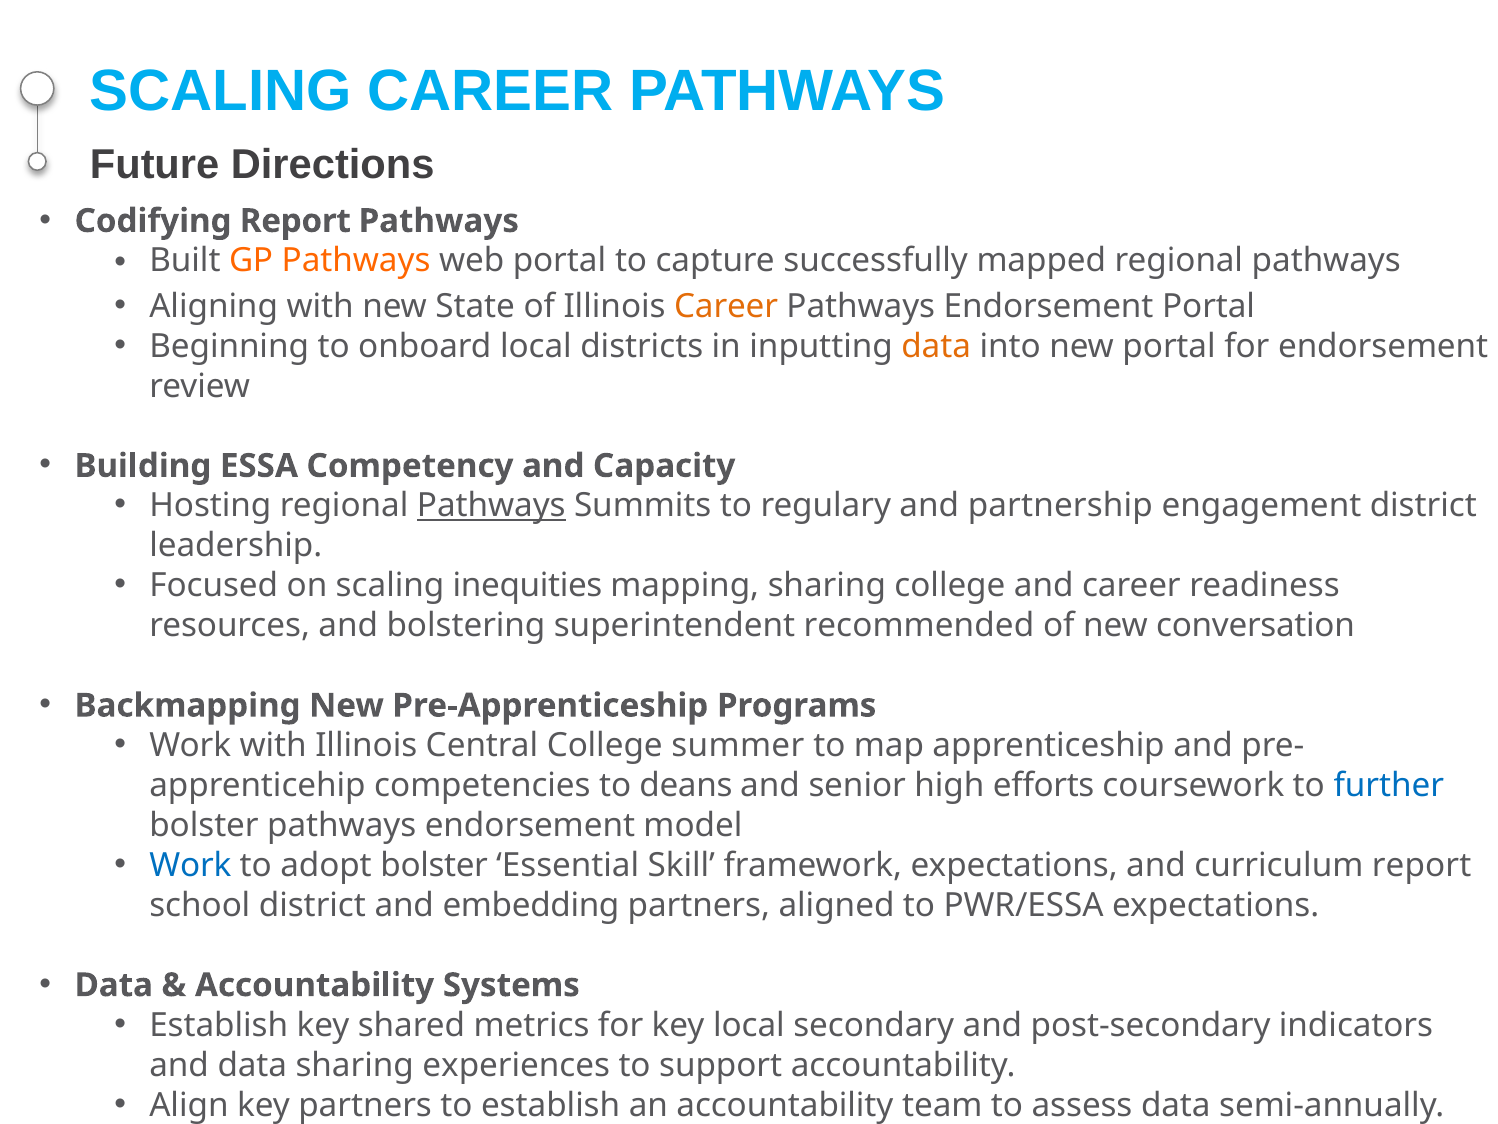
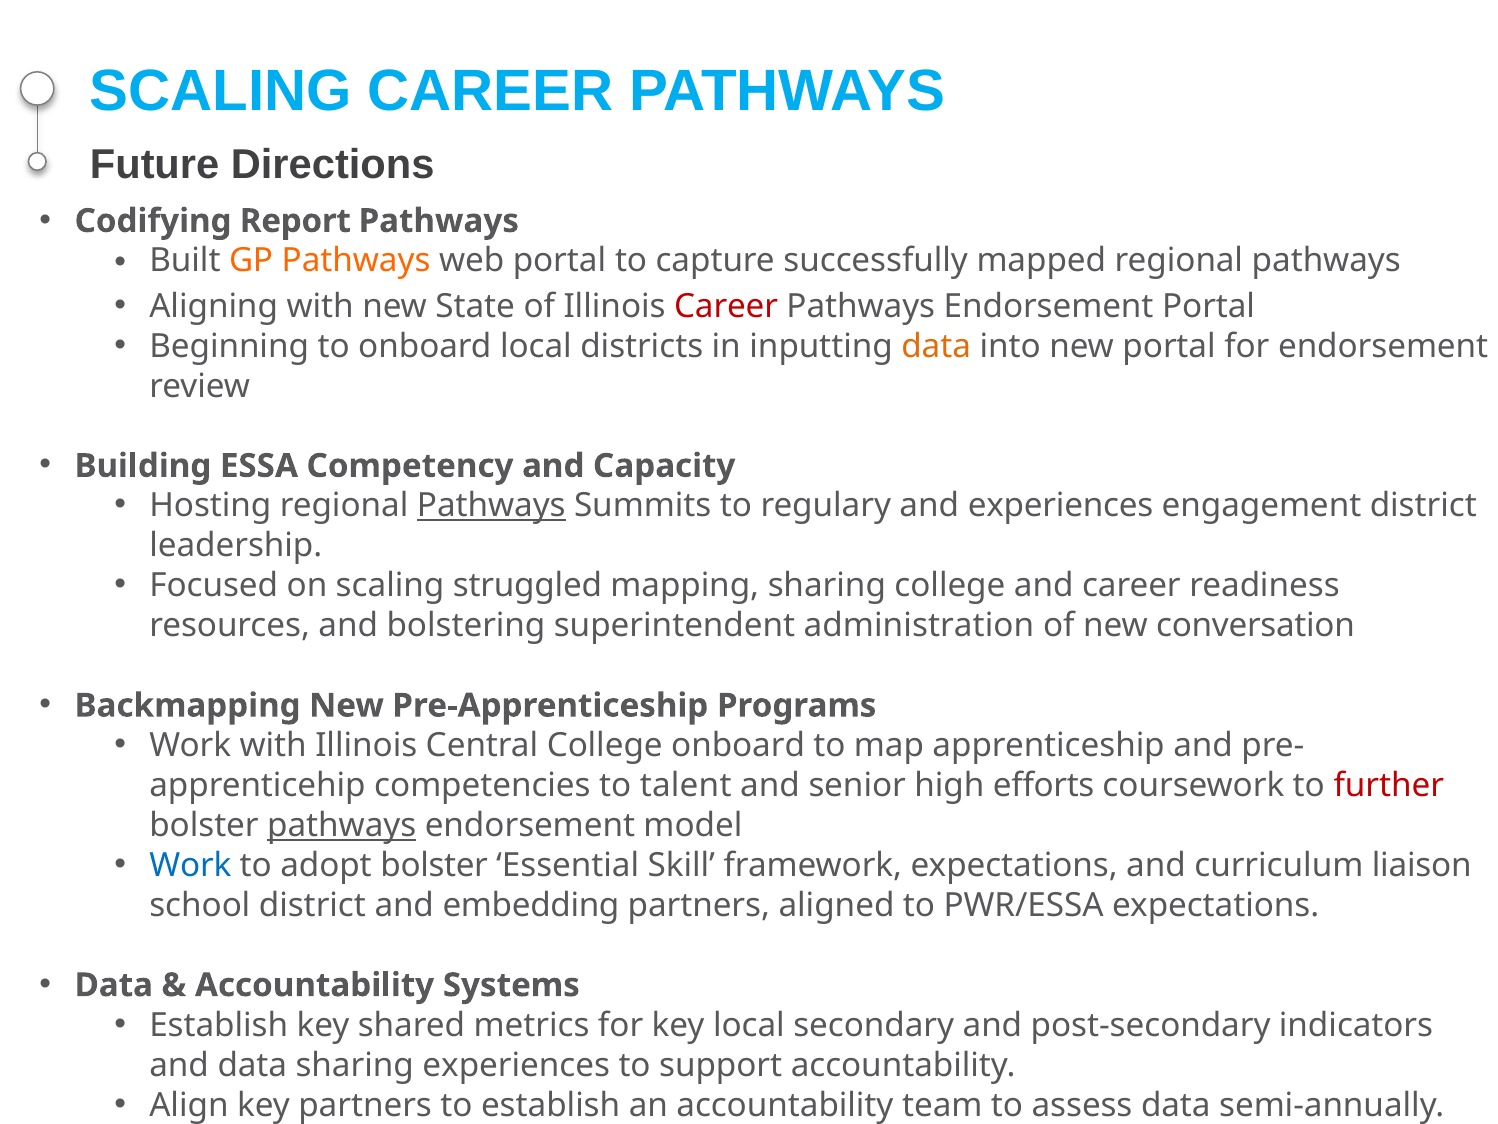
Career colour: orange -> red (726, 306)
and partnership: partnership -> experiences (1061, 506)
inequities: inequities -> struggled (527, 586)
recommended: recommended -> administration (919, 625)
College summer: summer -> onboard (738, 745)
deans: deans -> talent (686, 785)
further colour: blue -> red (1389, 785)
pathways underline: none -> present (342, 825)
curriculum report: report -> liaison (1422, 865)
